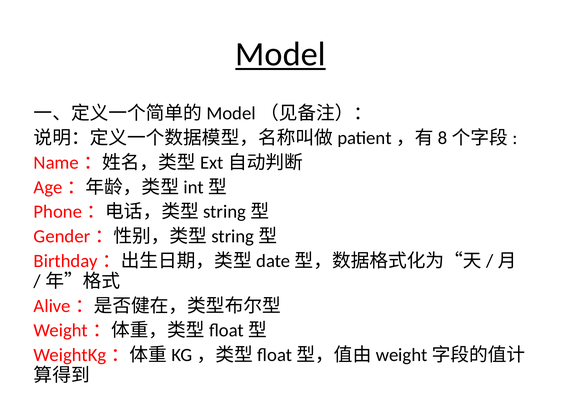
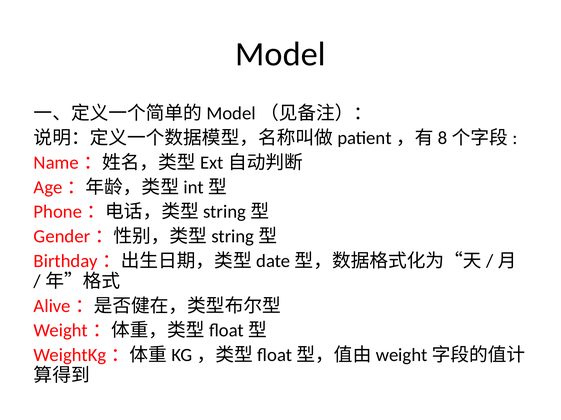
Model underline: present -> none (280, 54)
